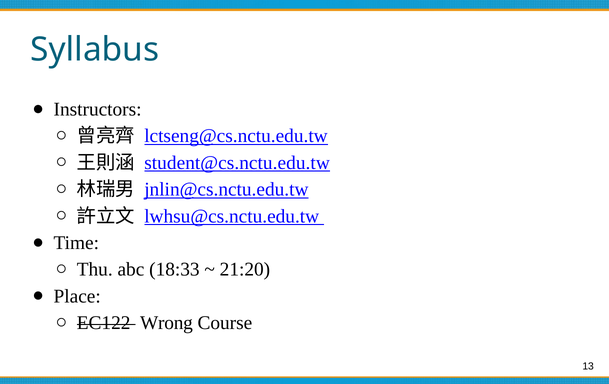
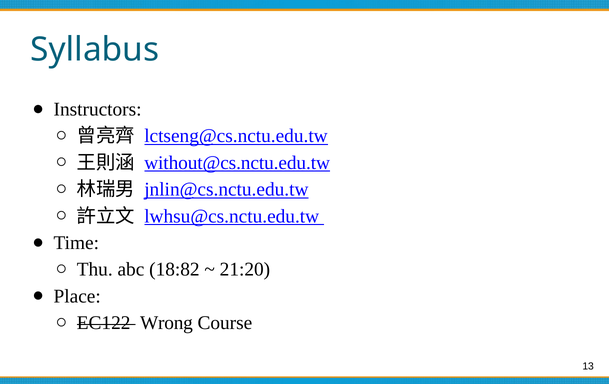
student@cs.nctu.edu.tw: student@cs.nctu.edu.tw -> without@cs.nctu.edu.tw (237, 163)
18:33: 18:33 -> 18:82 (174, 269)
